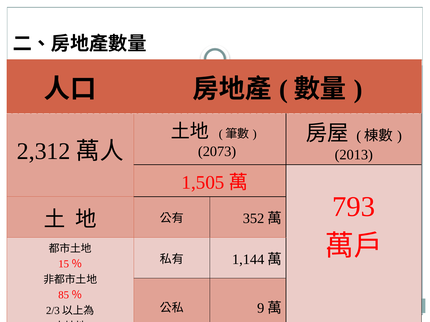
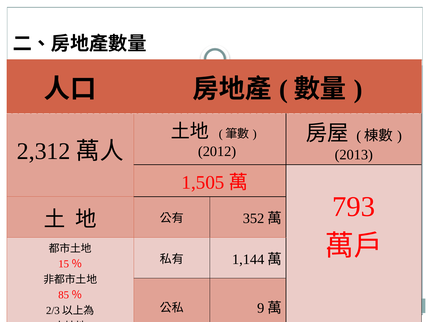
2073: 2073 -> 2012 (217, 152)
